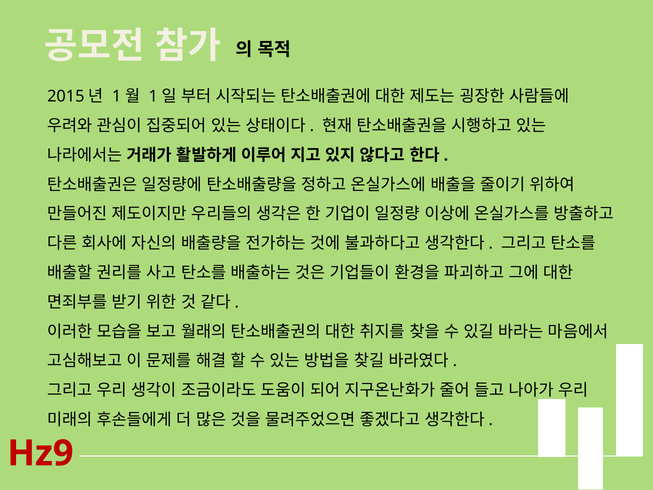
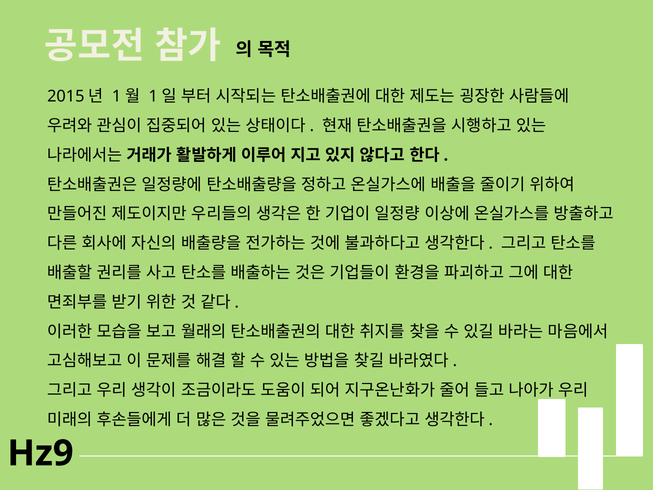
Hz9 colour: red -> black (40, 453)
